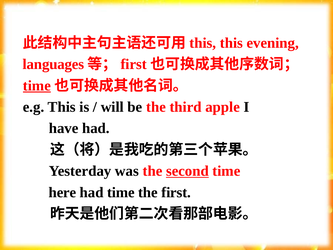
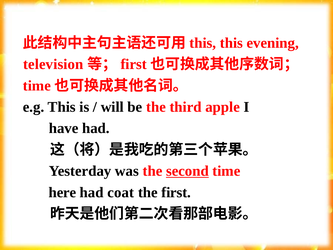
languages: languages -> television (53, 64)
time underline: present -> none (37, 86)
had time: time -> coat (121, 192)
